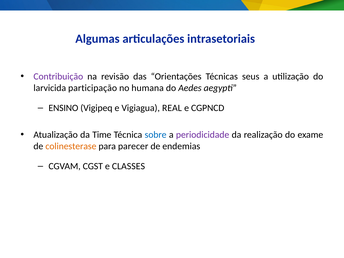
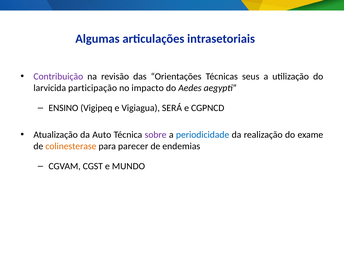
humana: humana -> impacto (148, 88)
REAL: REAL -> SERÁ (172, 108)
Time: Time -> Auto (102, 135)
sobre colour: blue -> purple (156, 135)
periodicidade colour: purple -> blue (203, 135)
CLASSES: CLASSES -> MUNDO (128, 166)
